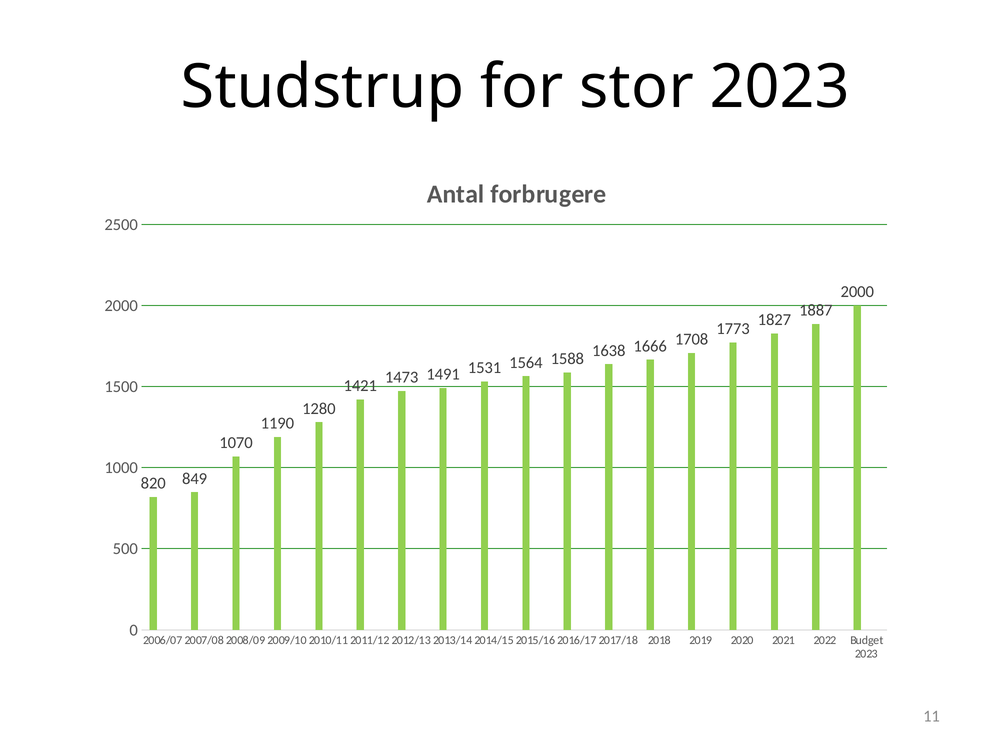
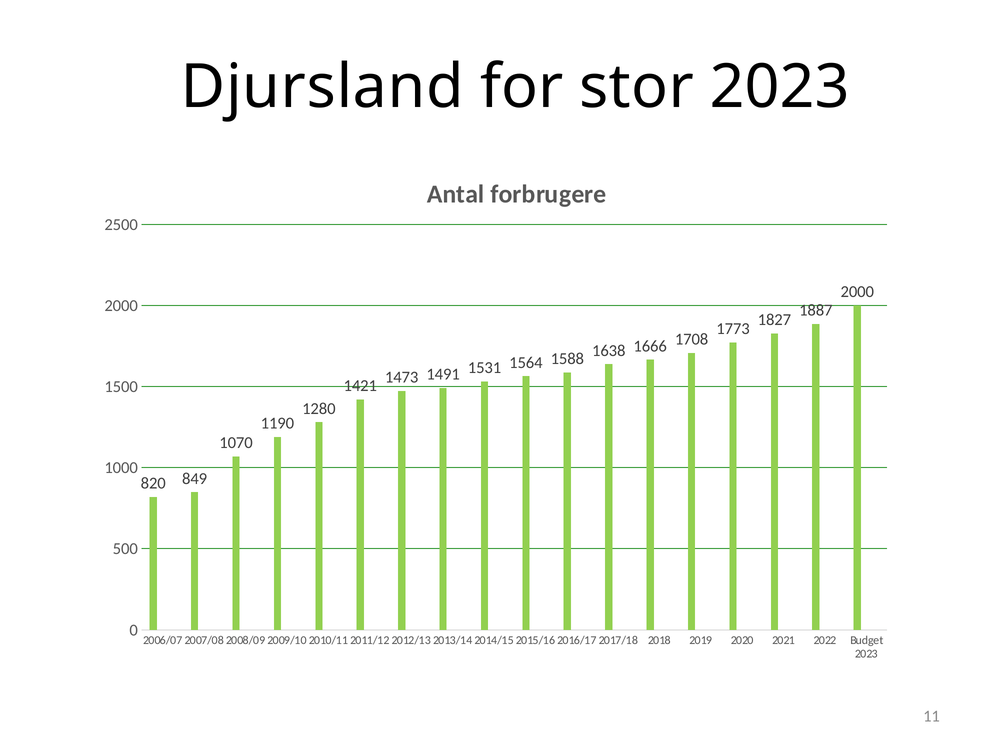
Studstrup: Studstrup -> Djursland (322, 87)
